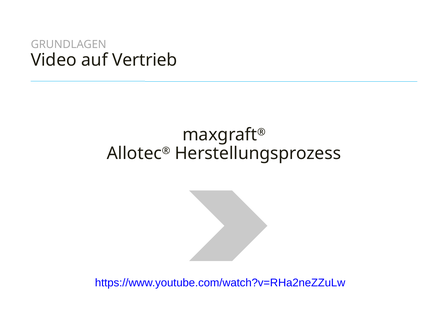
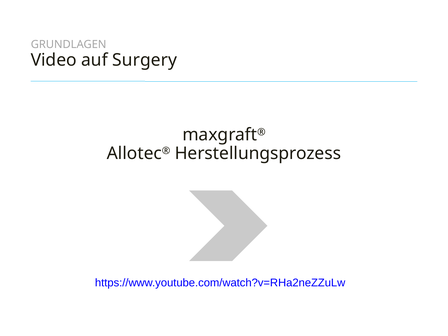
Vertrieb: Vertrieb -> Surgery (145, 60)
